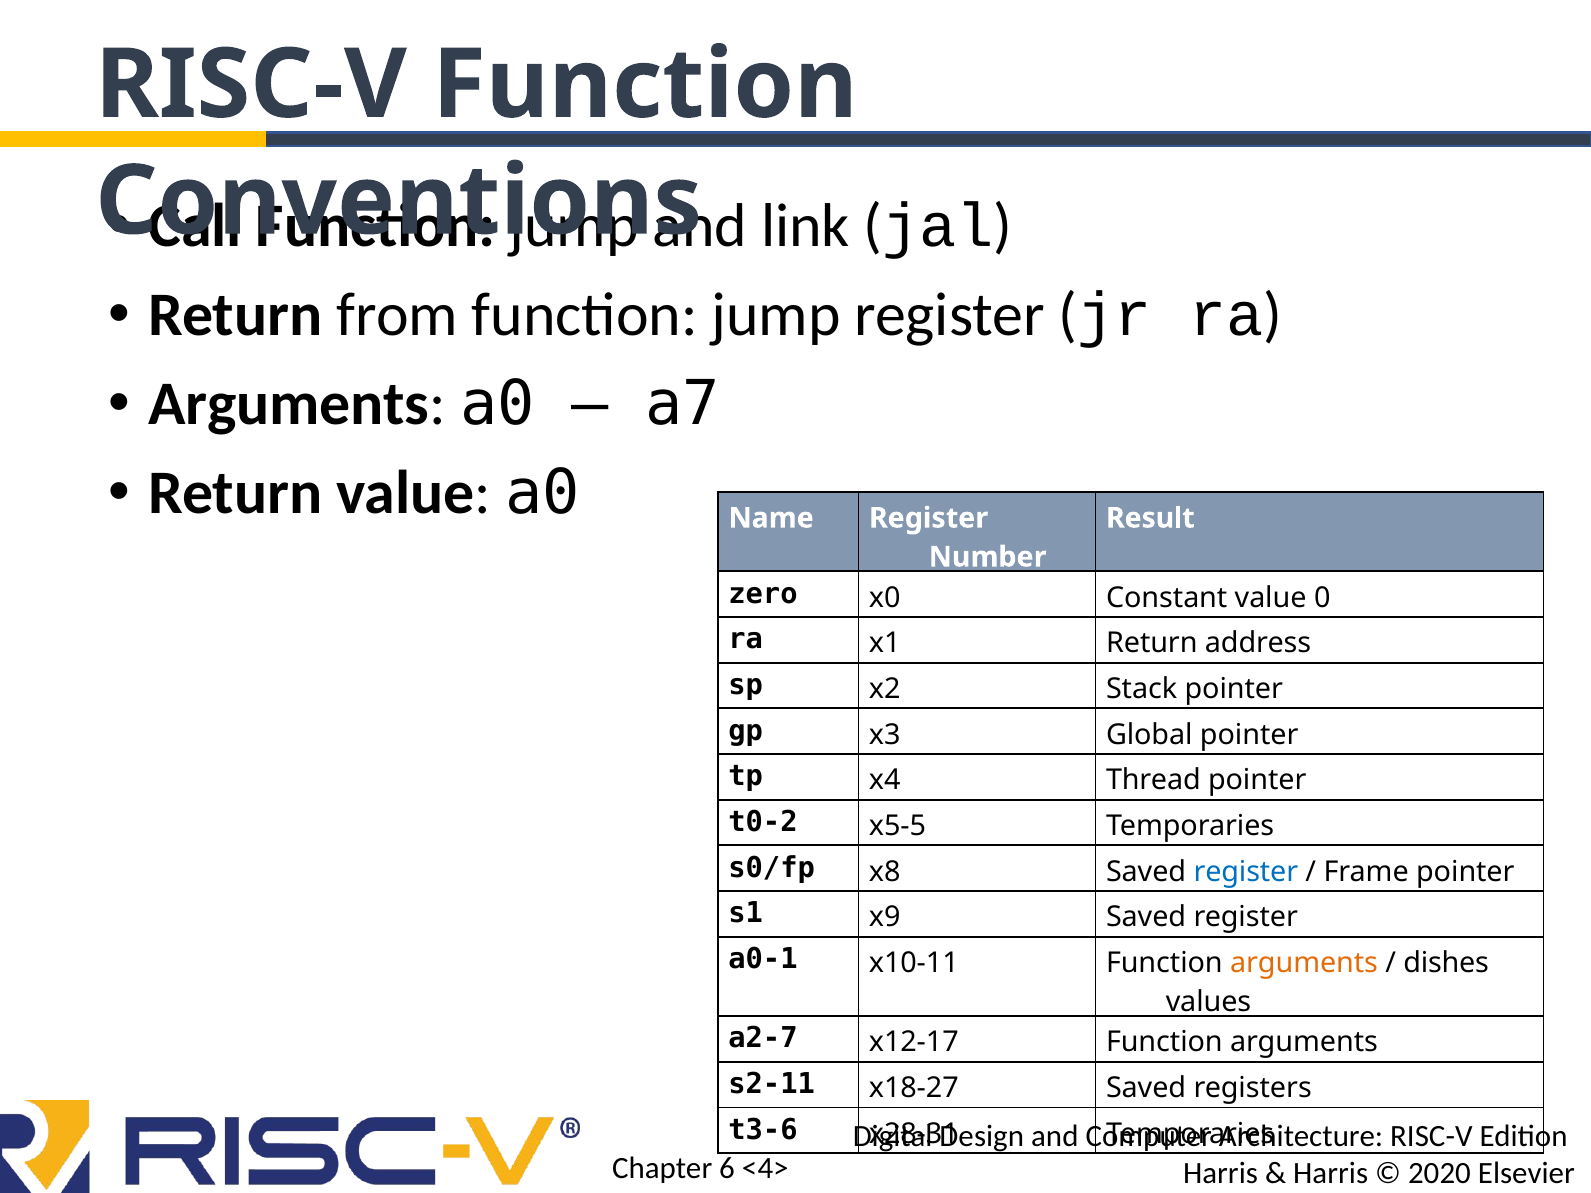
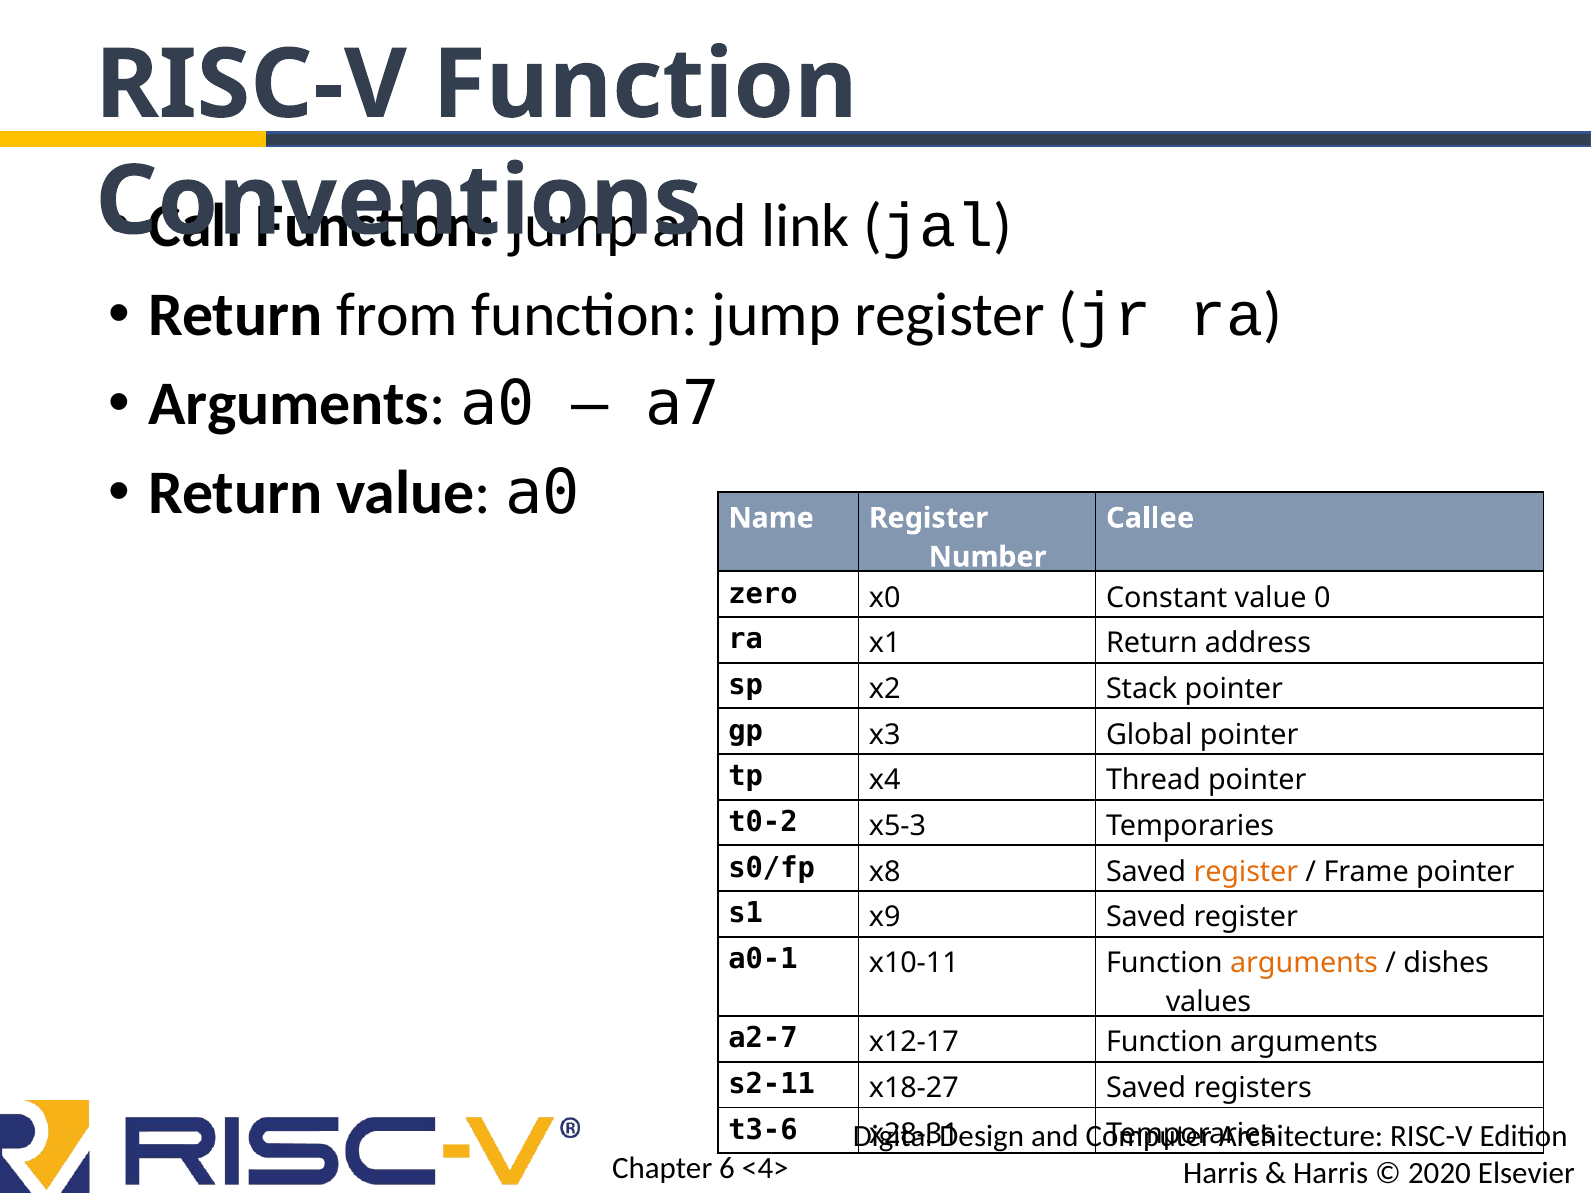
Result: Result -> Callee (1150, 518)
x5-5: x5-5 -> x5-3 (898, 826)
register colour: blue -> orange (1246, 872)
